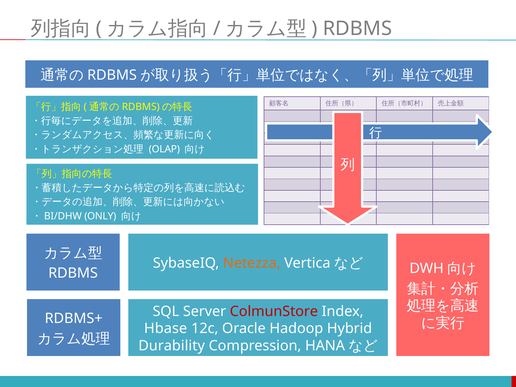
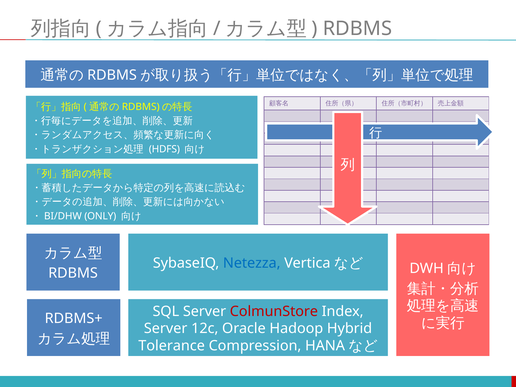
OLAP: OLAP -> HDFS (164, 149)
Netezza colour: orange -> blue (252, 263)
Hbase: Hbase -> Server (166, 329)
Durability: Durability -> Tolerance (172, 346)
